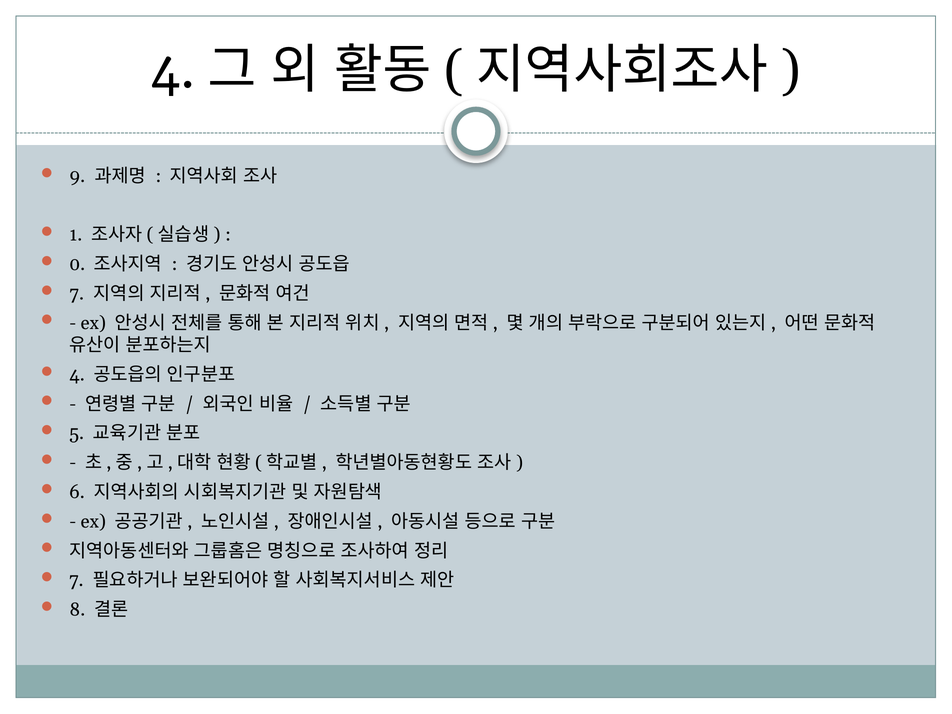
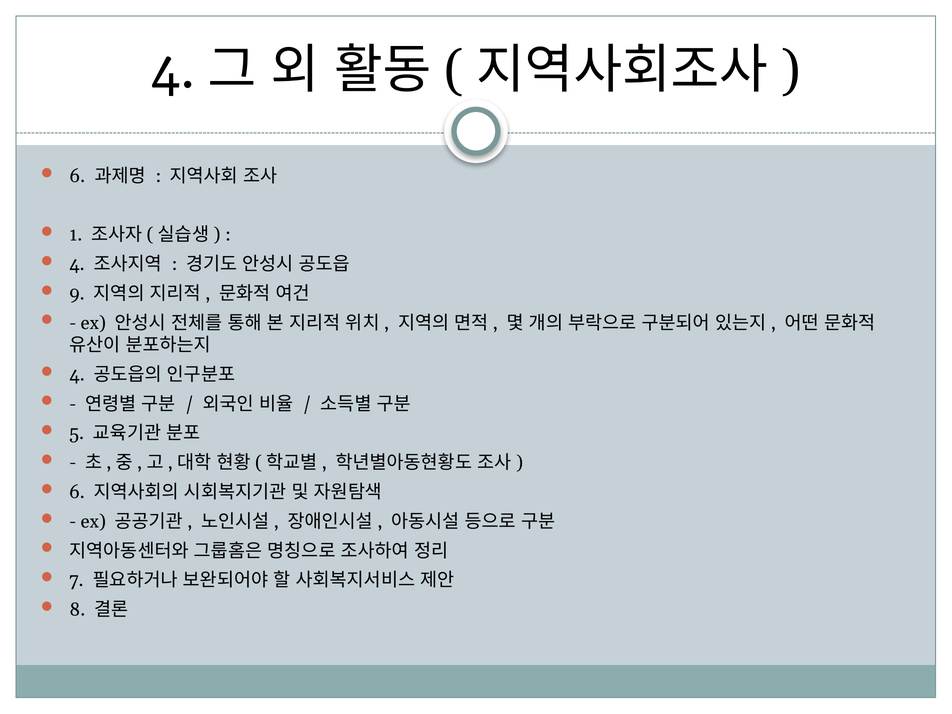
9: 9 -> 6 (77, 176)
0: 0 -> 4 (77, 264)
7: 7 -> 9 (77, 294)
